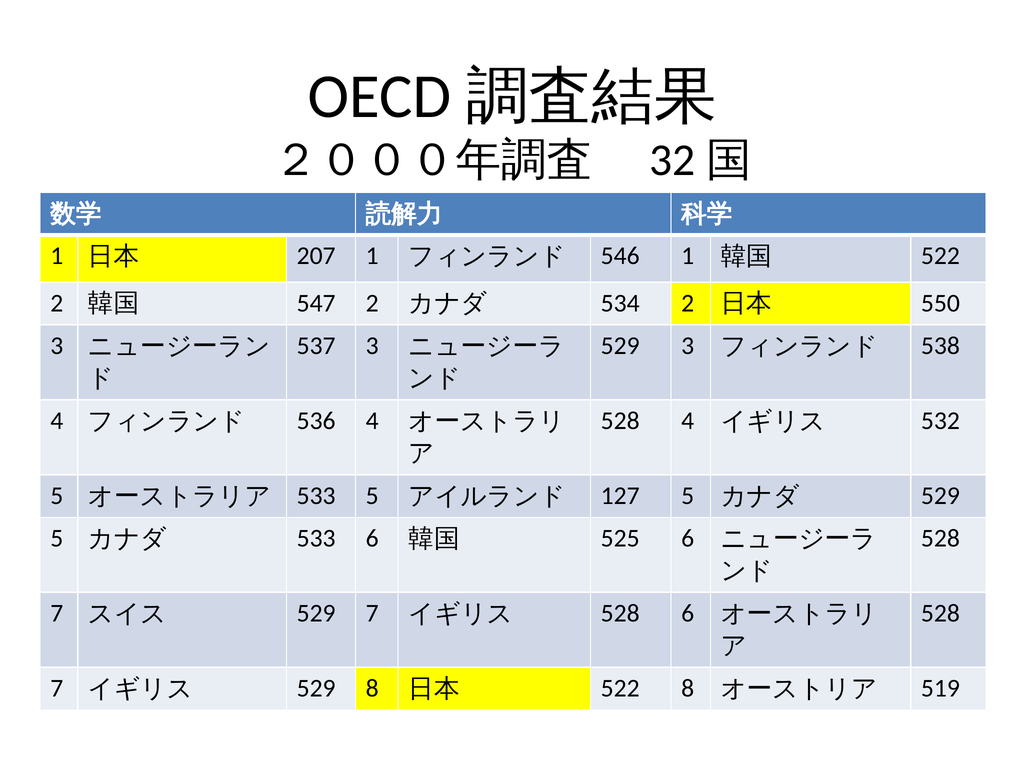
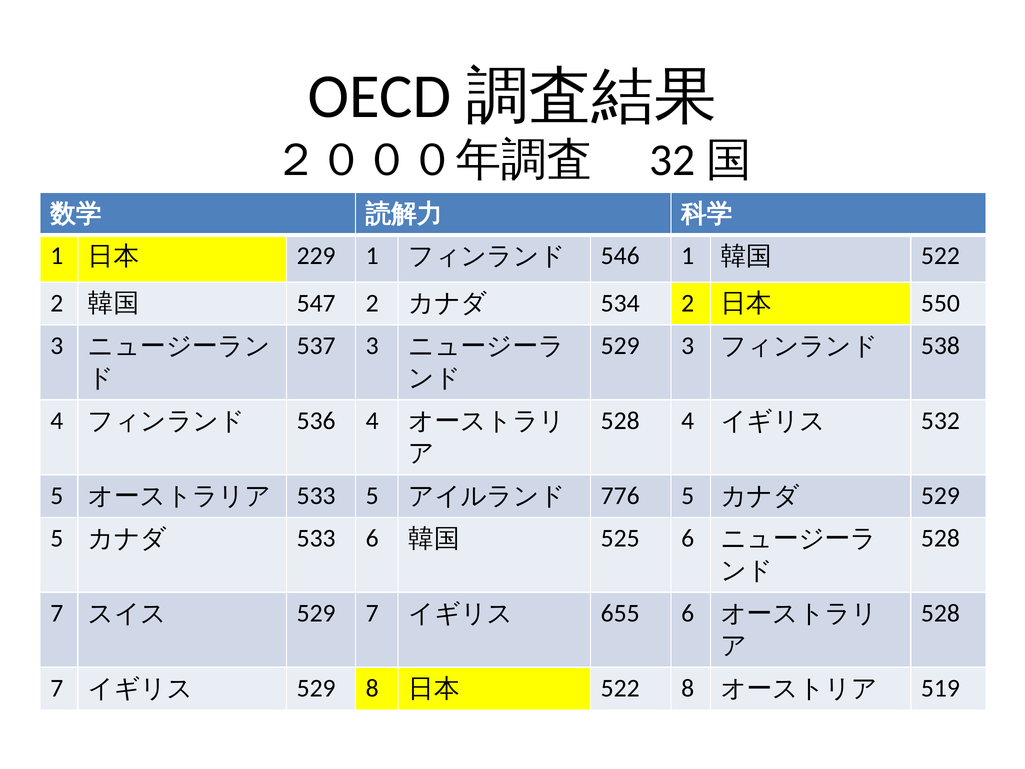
207: 207 -> 229 (316, 256)
127: 127 -> 776 (620, 496)
528: 528 -> 655 (620, 613)
